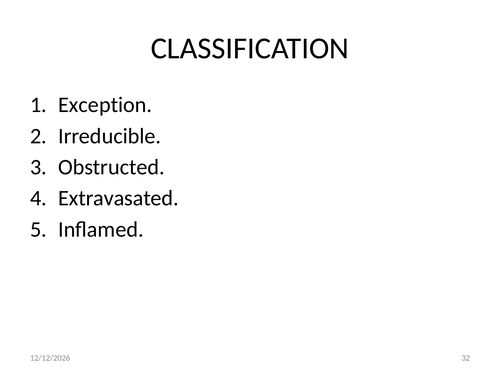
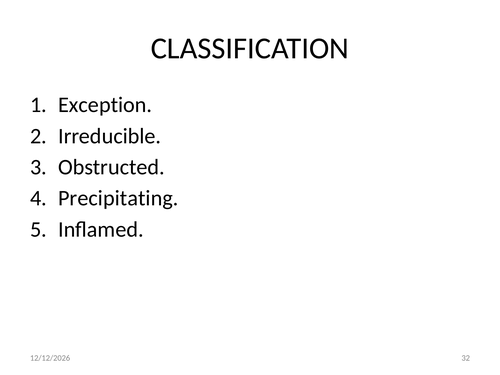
Extravasated: Extravasated -> Precipitating (118, 198)
